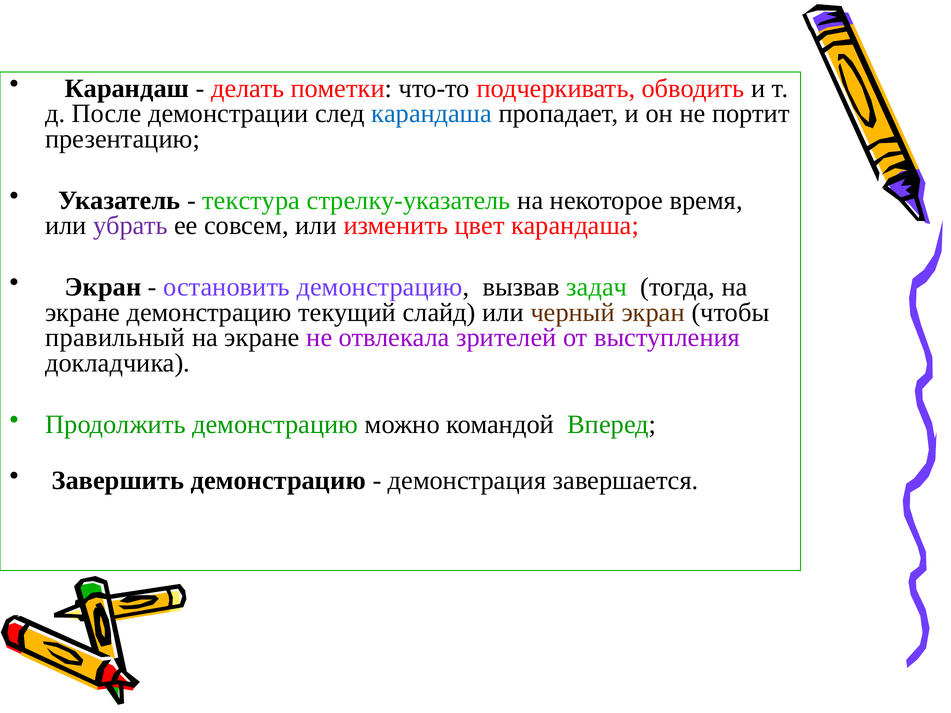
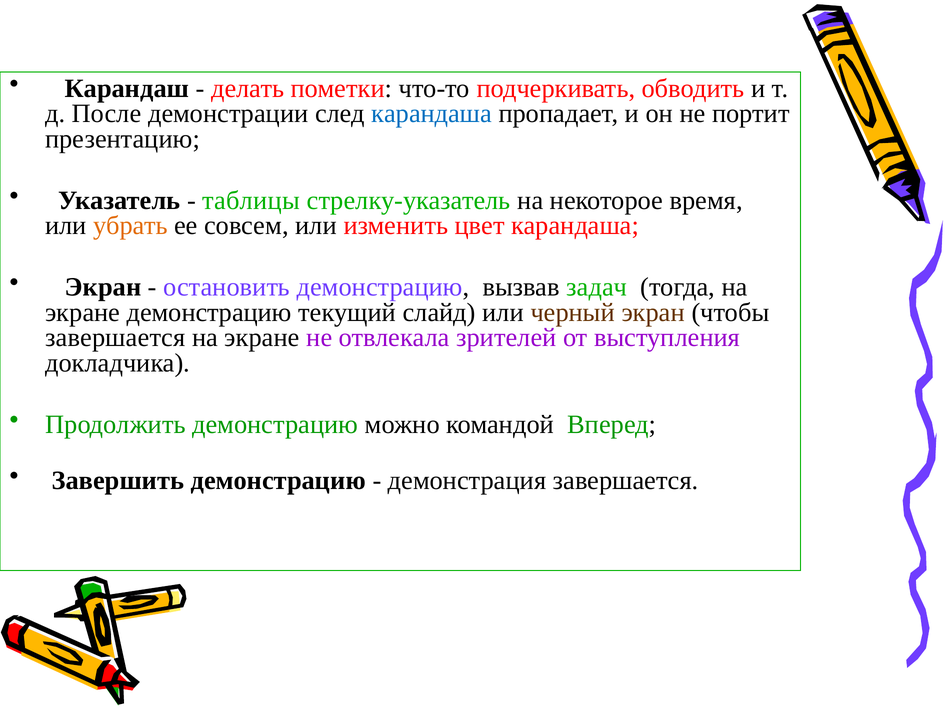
текстура: текстура -> таблицы (251, 200)
убрать colour: purple -> orange (130, 226)
правильный: правильный -> завершается (115, 338)
